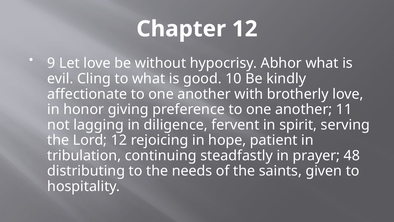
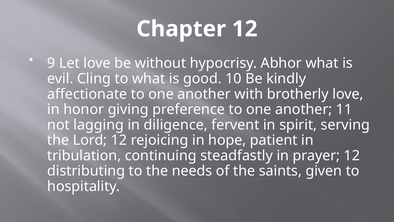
prayer 48: 48 -> 12 (352, 155)
